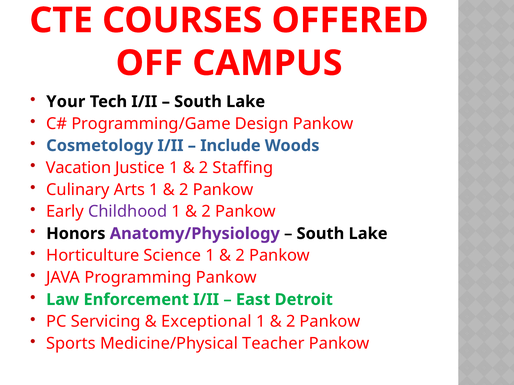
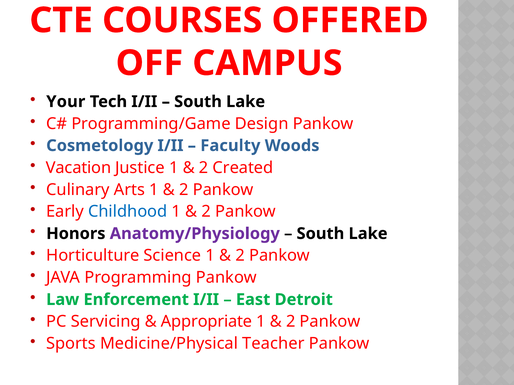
Include: Include -> Faculty (230, 146)
Staffing: Staffing -> Created (243, 168)
Childhood colour: purple -> blue (128, 212)
Exceptional: Exceptional -> Appropriate (207, 322)
